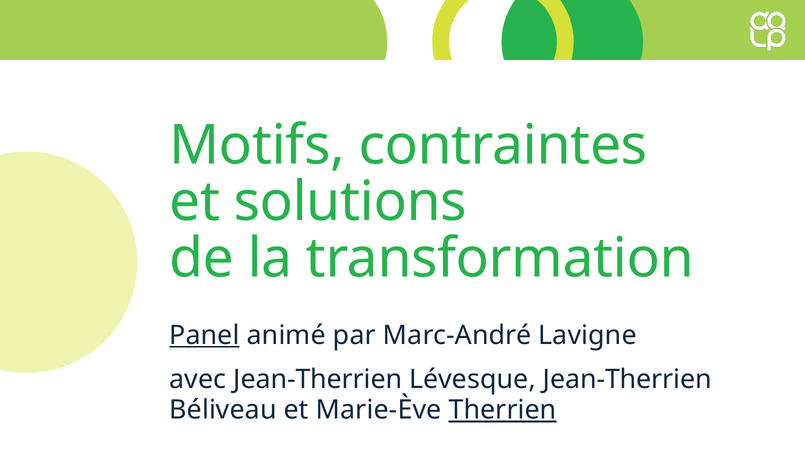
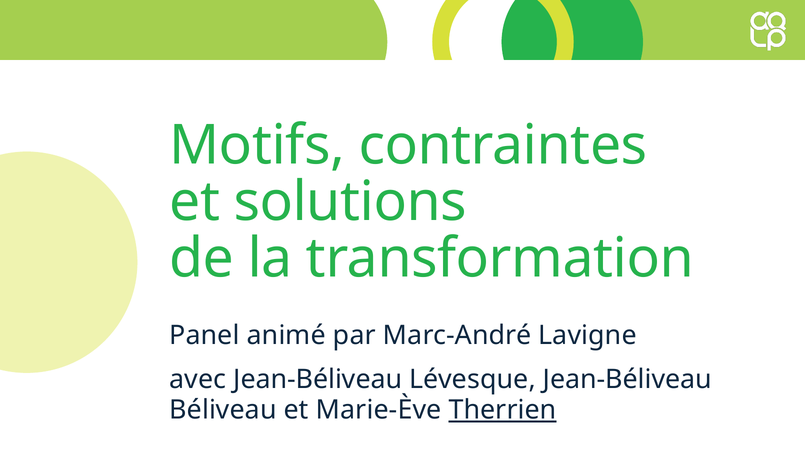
Panel underline: present -> none (204, 335)
avec Jean-Therrien: Jean-Therrien -> Jean-Béliveau (318, 379)
Lévesque Jean-Therrien: Jean-Therrien -> Jean-Béliveau (627, 379)
